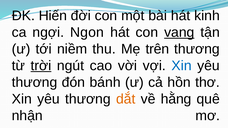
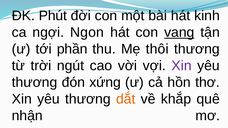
Hiến: Hiến -> Phút (53, 16)
niềm: niềm -> phần (72, 49)
trên: trên -> thôi (157, 49)
trời underline: present -> none (41, 66)
Xin colour: blue -> purple (182, 66)
bánh: bánh -> xứng (105, 83)
hằng: hằng -> khắp (176, 99)
